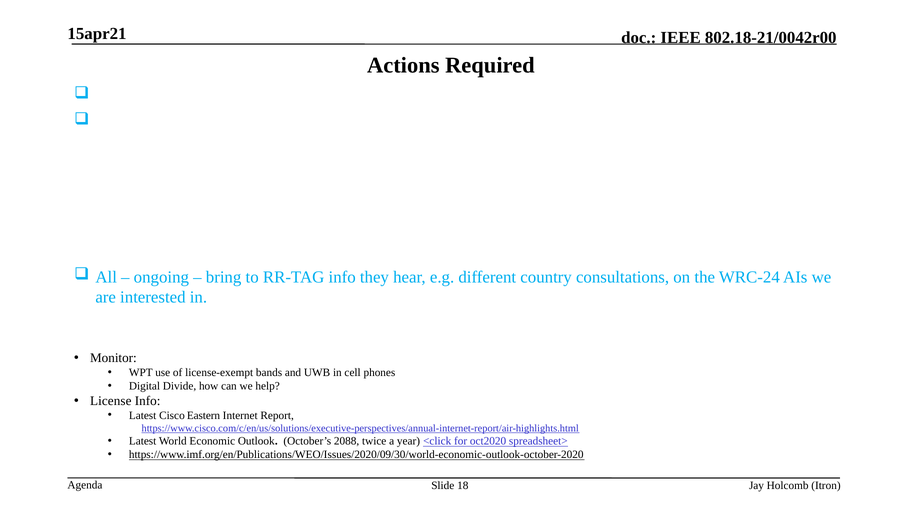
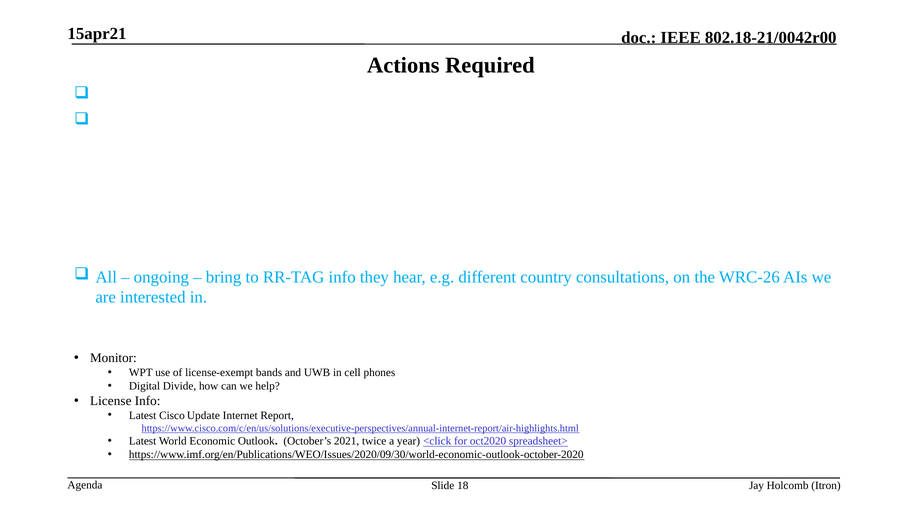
WRC-24: WRC-24 -> WRC-26 (749, 277)
Eastern: Eastern -> Update (203, 416)
2088: 2088 -> 2021 (347, 441)
